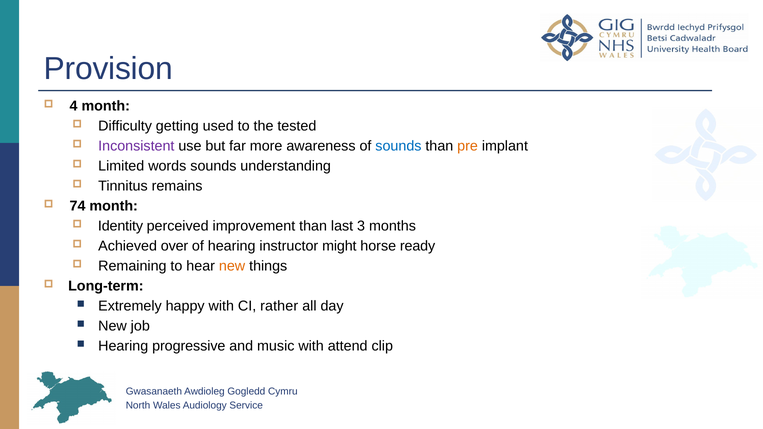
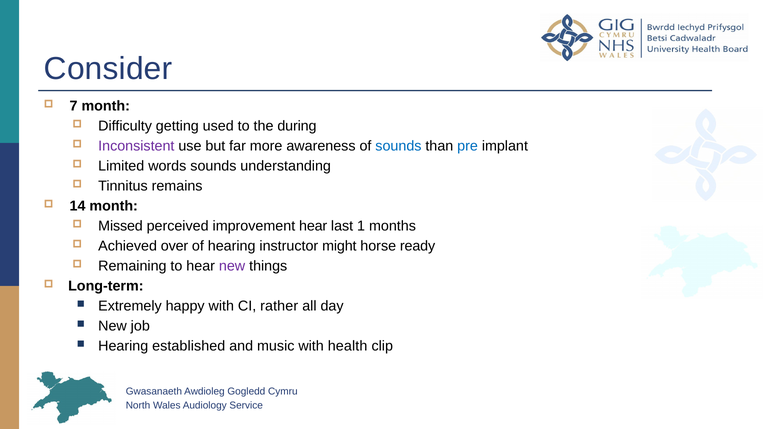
Provision: Provision -> Consider (108, 69)
4: 4 -> 7 (74, 106)
tested: tested -> during (297, 126)
pre colour: orange -> blue (468, 146)
74: 74 -> 14 (78, 206)
Identity: Identity -> Missed (121, 226)
improvement than: than -> hear (313, 226)
3: 3 -> 1 (361, 226)
new colour: orange -> purple (232, 266)
progressive: progressive -> established (189, 346)
attend: attend -> health (348, 346)
